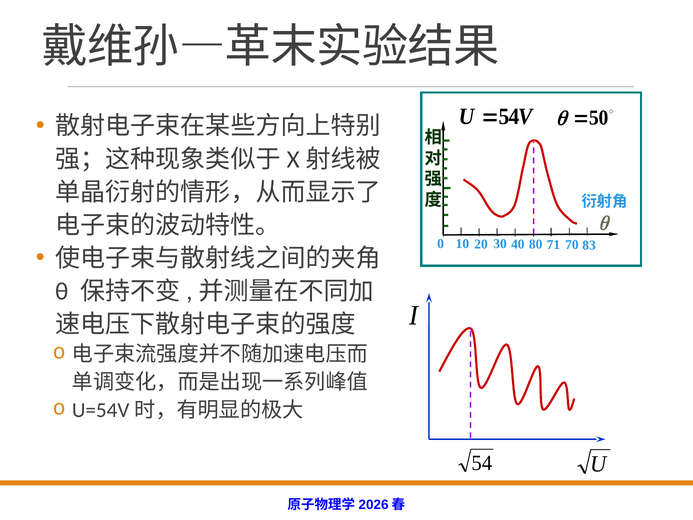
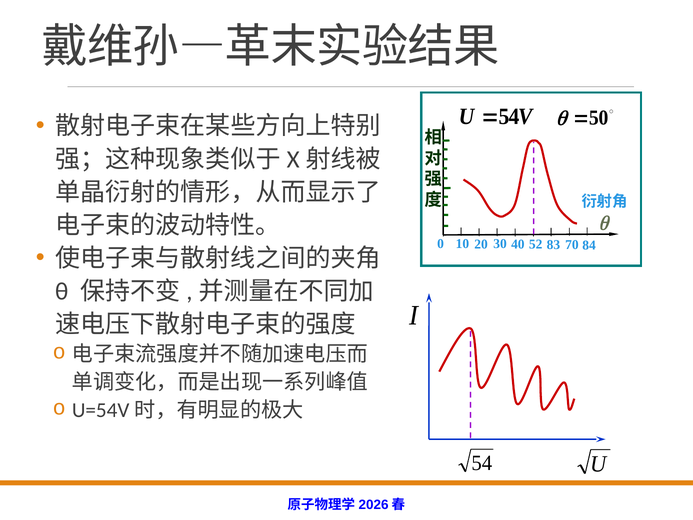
80: 80 -> 52 (536, 244)
71: 71 -> 83 (553, 245)
83: 83 -> 84 (589, 245)
